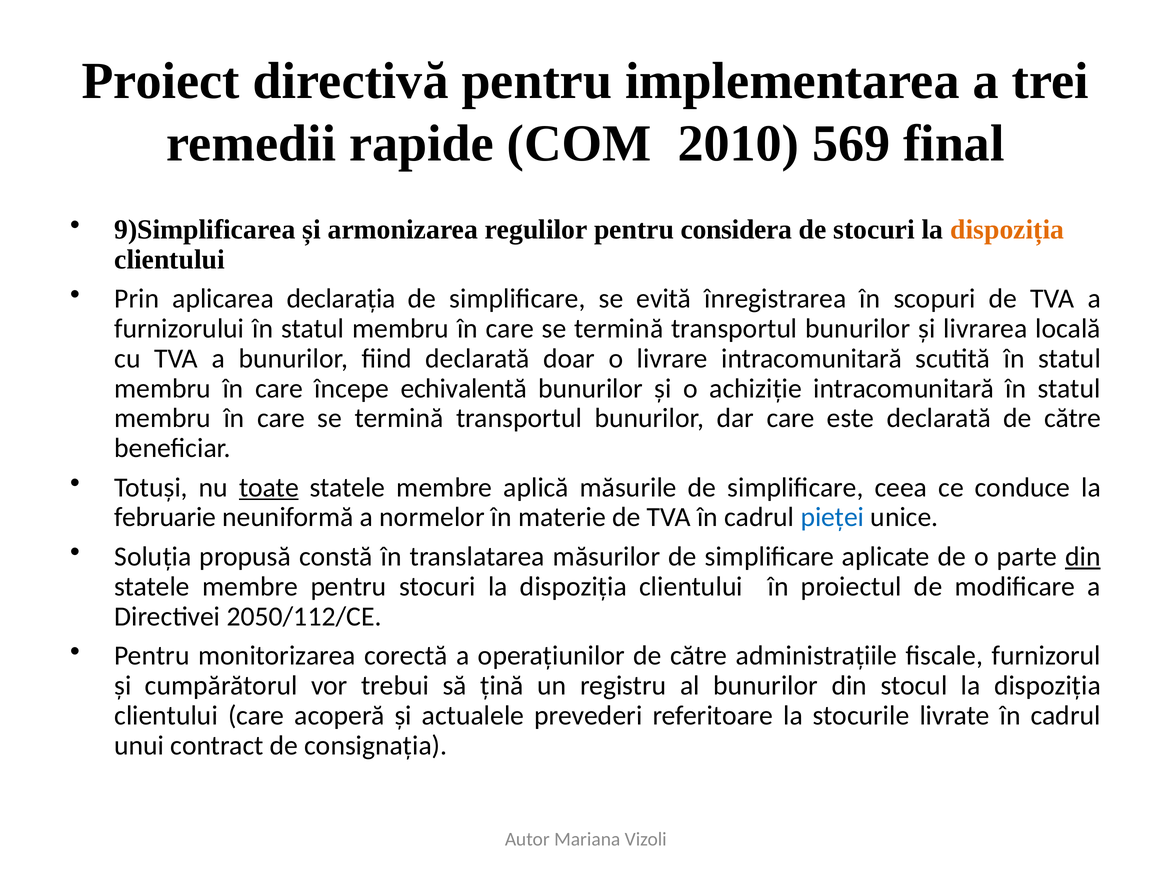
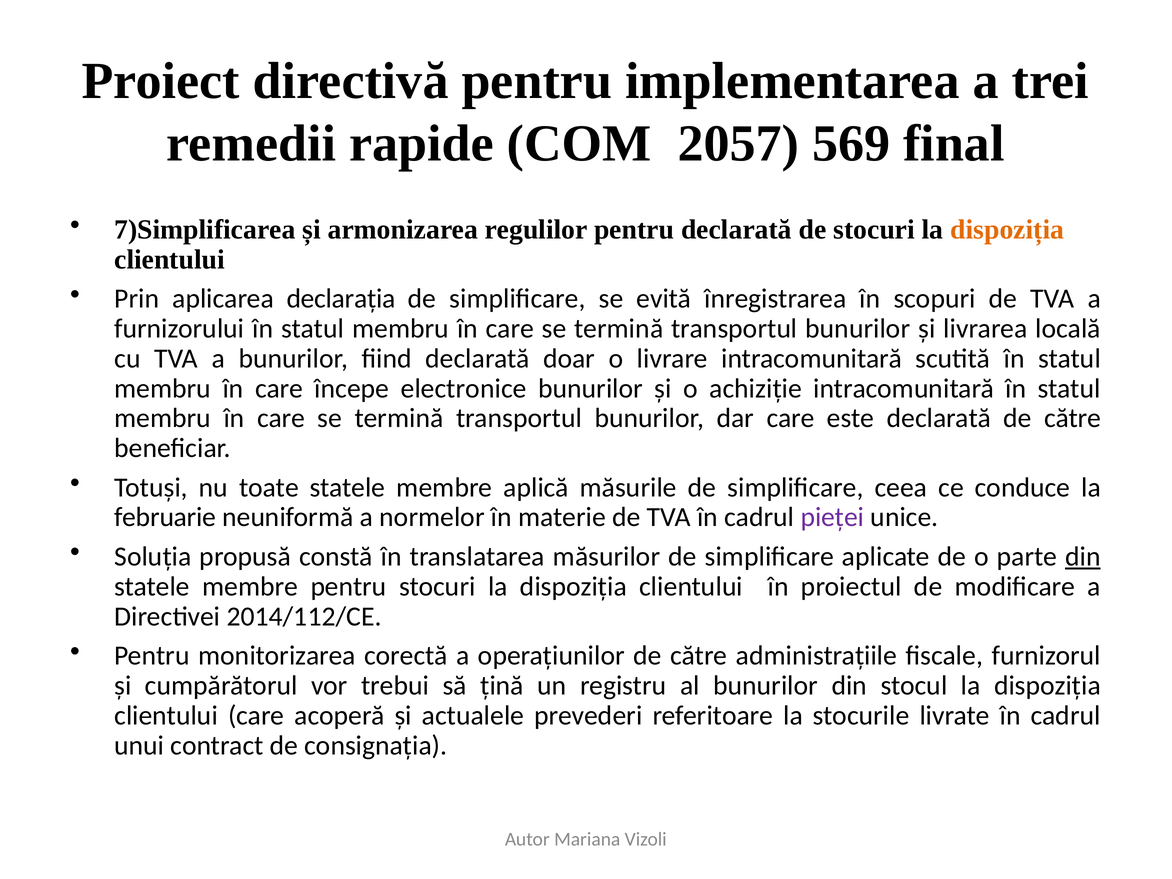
2010: 2010 -> 2057 (738, 143)
9)Simplificarea: 9)Simplificarea -> 7)Simplificarea (205, 230)
pentru considera: considera -> declarată (736, 230)
echivalentă: echivalentă -> electronice (464, 388)
toate underline: present -> none (269, 487)
pieței colour: blue -> purple (832, 517)
2050/112/CE: 2050/112/CE -> 2014/112/CE (304, 616)
